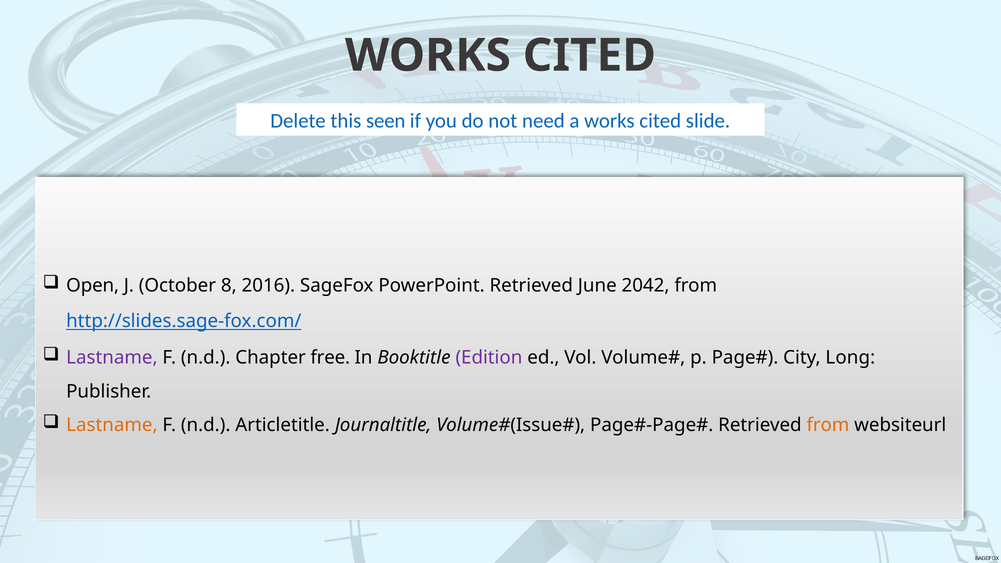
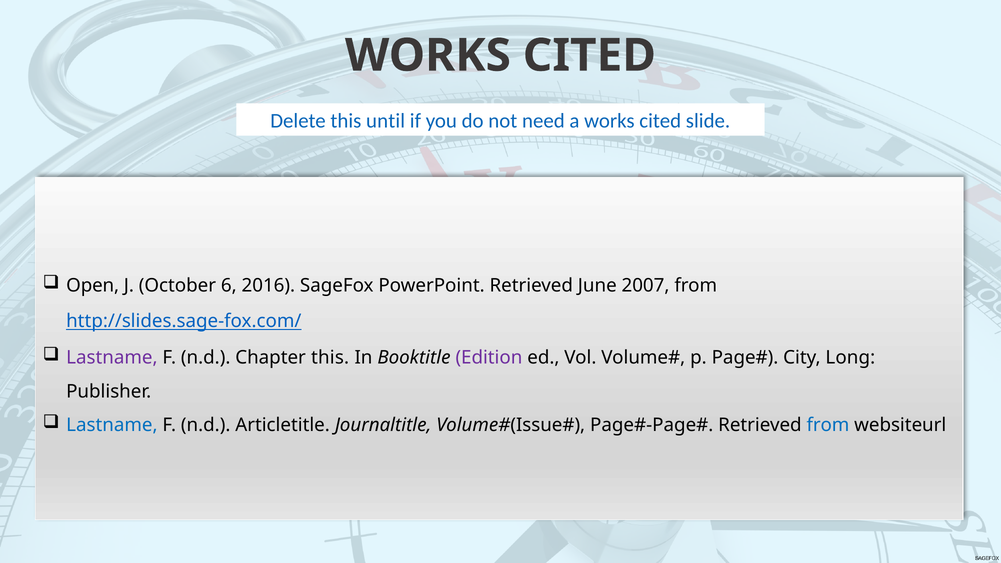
seen: seen -> until (386, 121)
8: 8 -> 6 (229, 286)
2042: 2042 -> 2007 (646, 286)
Chapter free: free -> this (330, 358)
Lastname colour: orange -> blue (112, 425)
from colour: orange -> blue (828, 425)
